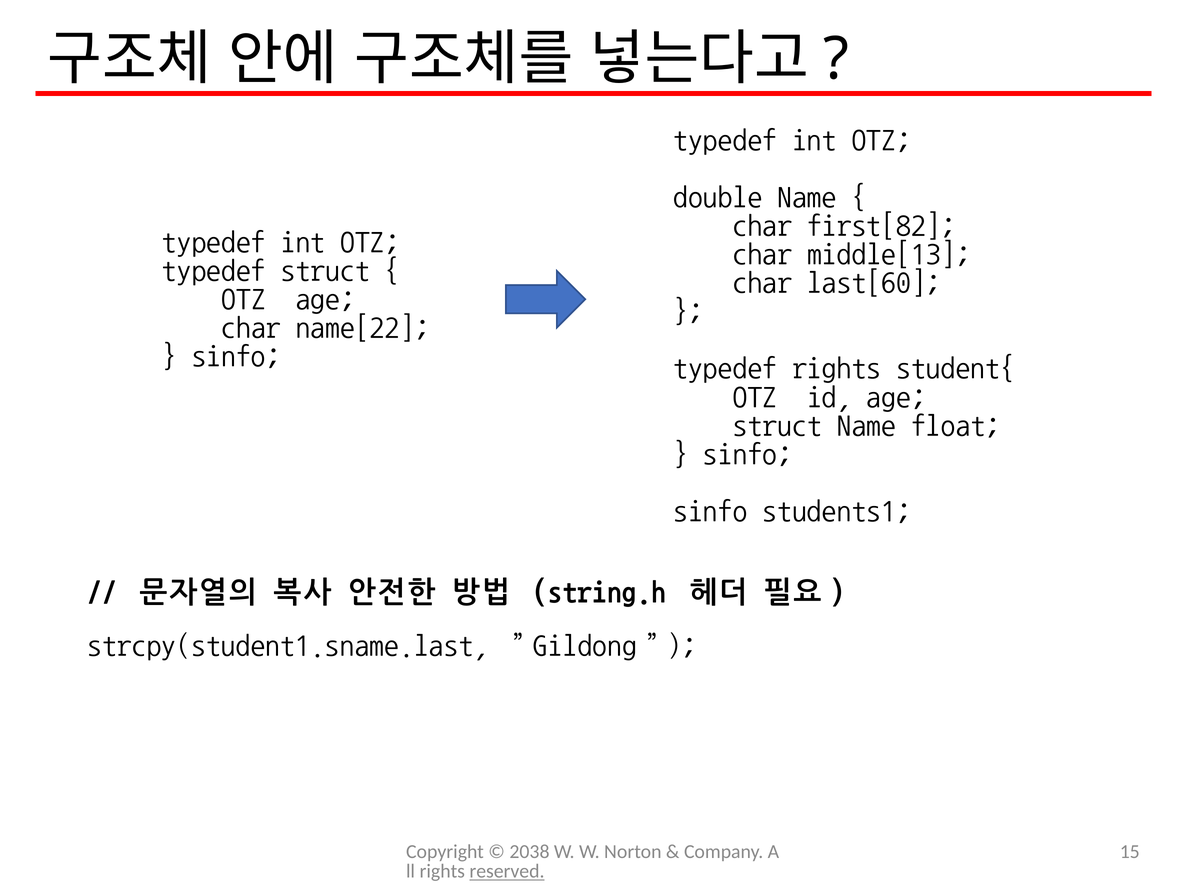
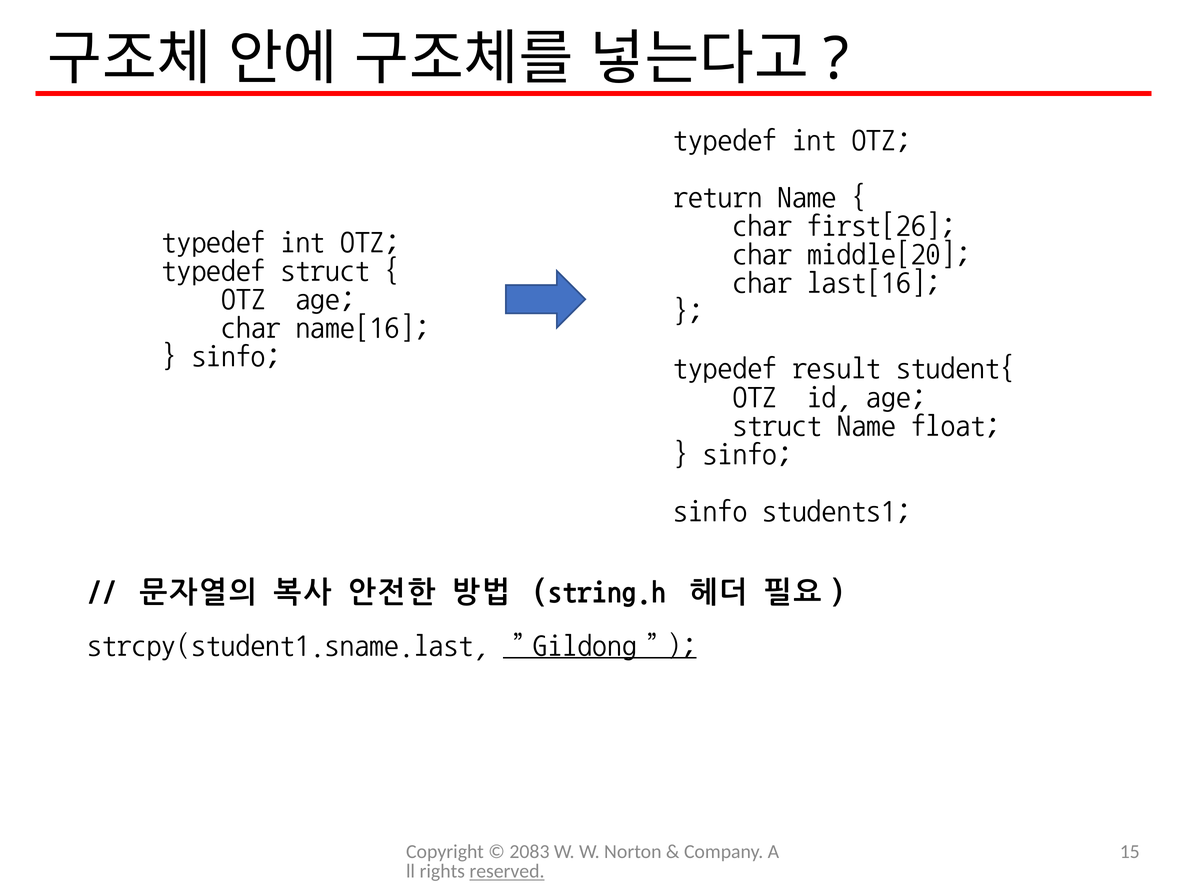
double: double -> return (718, 196)
first[82: first[82 -> first[26 (881, 225)
middle[13: middle[13 -> middle[20 (889, 254)
last[60: last[60 -> last[16 (874, 282)
name[22: name[22 -> name[16 (363, 327)
typedef rights: rights -> result (837, 368)
”Gildong underline: none -> present (600, 645)
2038: 2038 -> 2083 (529, 852)
